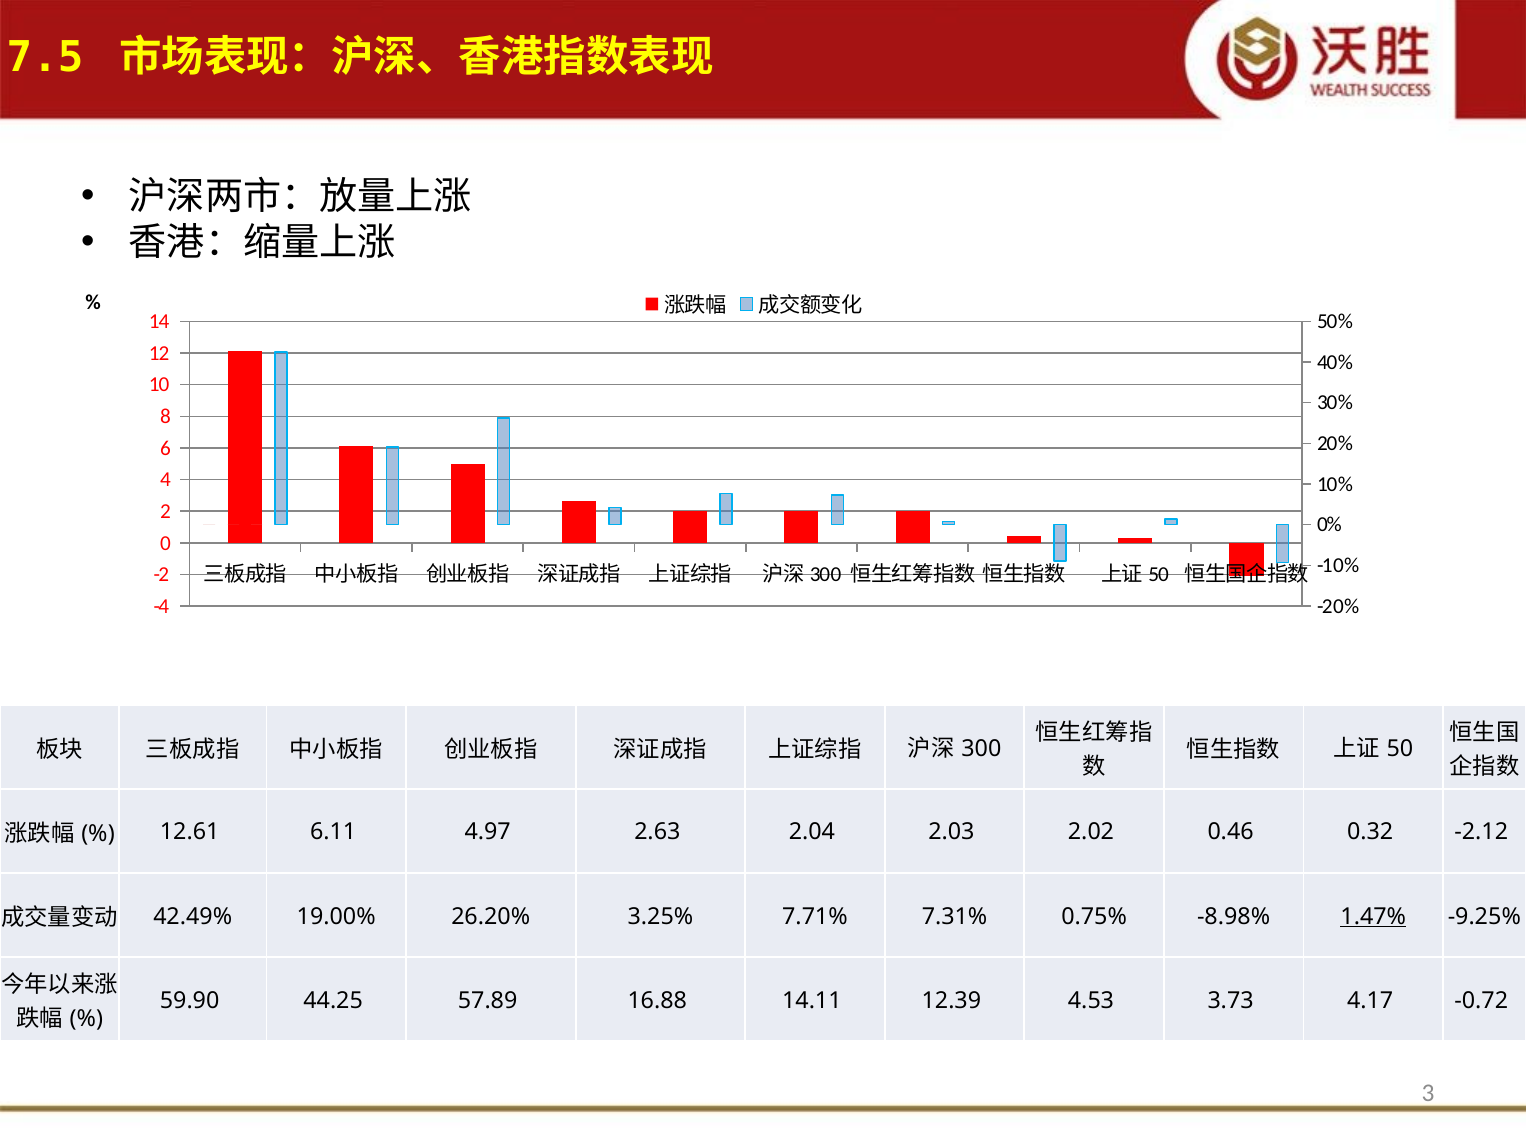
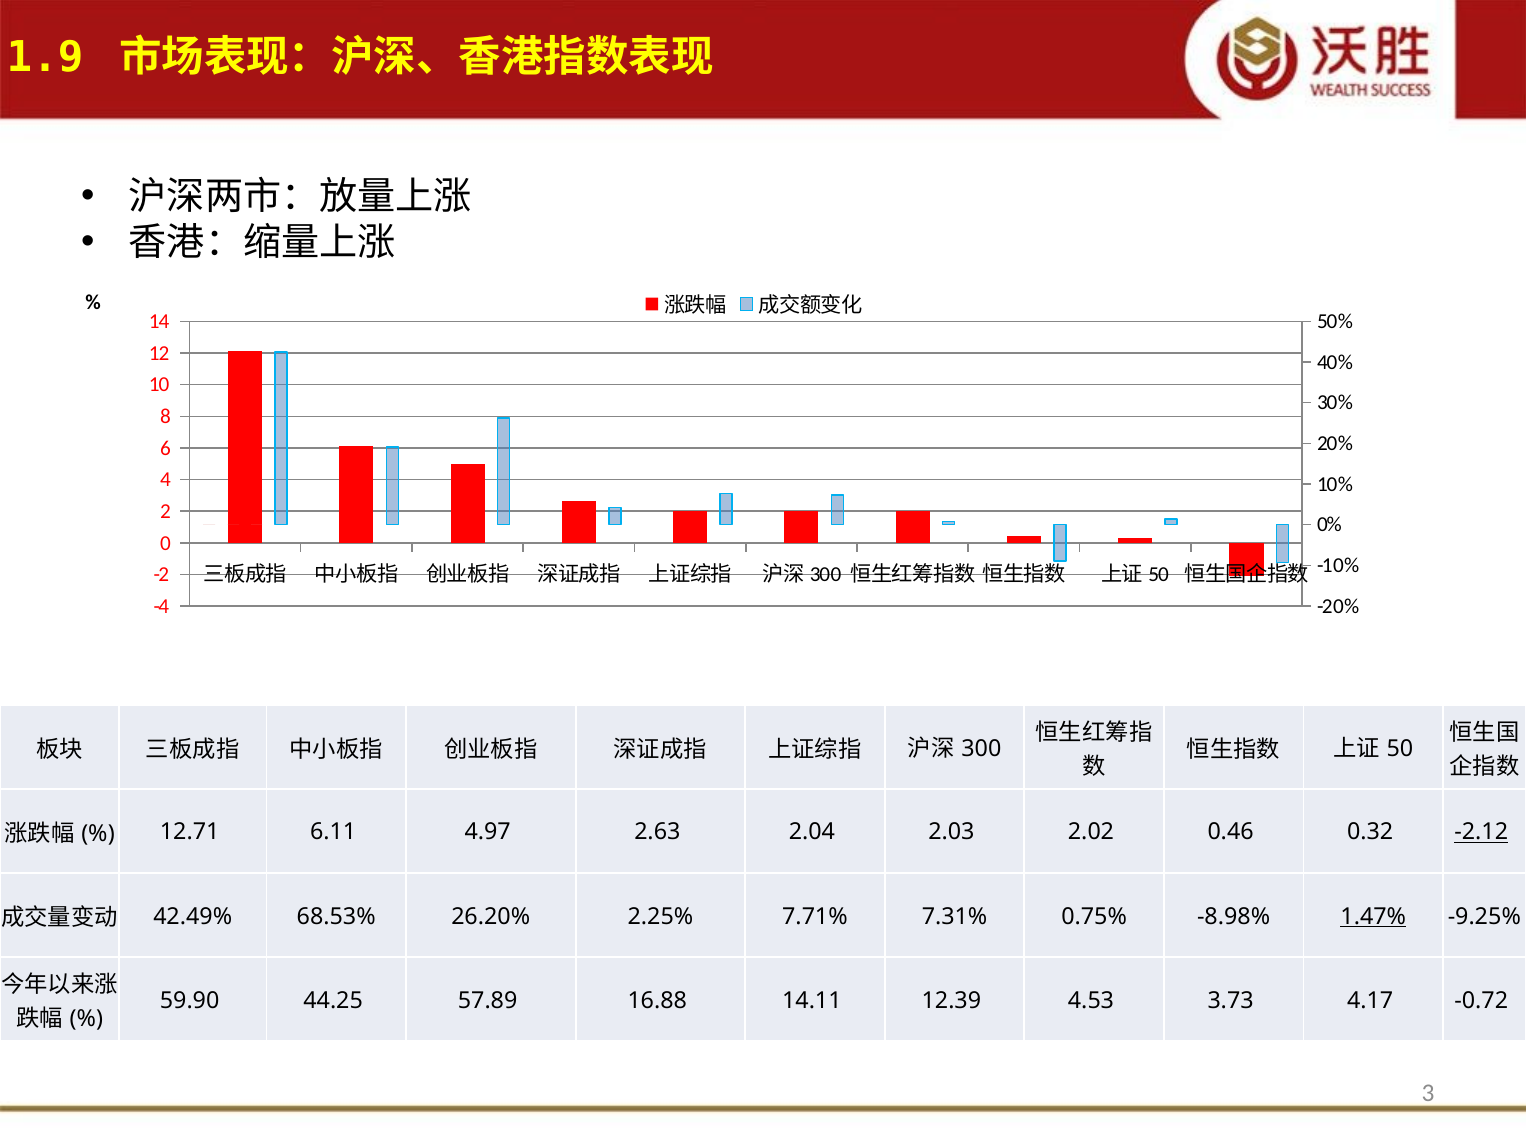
7.5: 7.5 -> 1.9 (45, 57)
12.61: 12.61 -> 12.71 (190, 832)
-2.12 underline: none -> present (1481, 832)
19.00%: 19.00% -> 68.53% (336, 916)
3.25%: 3.25% -> 2.25% (660, 916)
